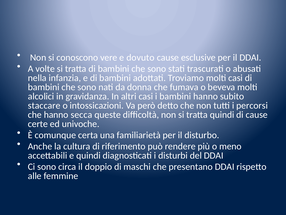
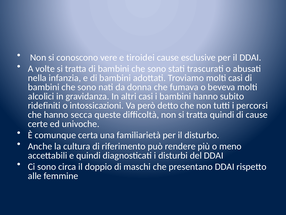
dovuto: dovuto -> tiroidei (140, 57)
staccare: staccare -> ridefiniti (44, 105)
